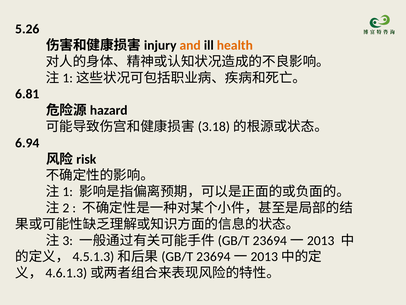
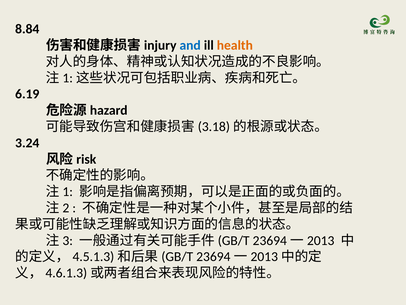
5.26: 5.26 -> 8.84 (27, 29)
and colour: orange -> blue (190, 45)
6.81: 6.81 -> 6.19 (27, 94)
6.94: 6.94 -> 3.24 (27, 143)
